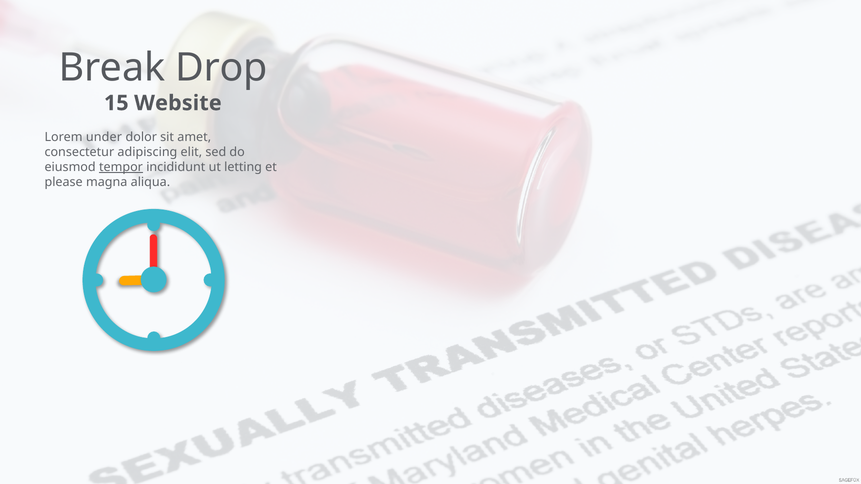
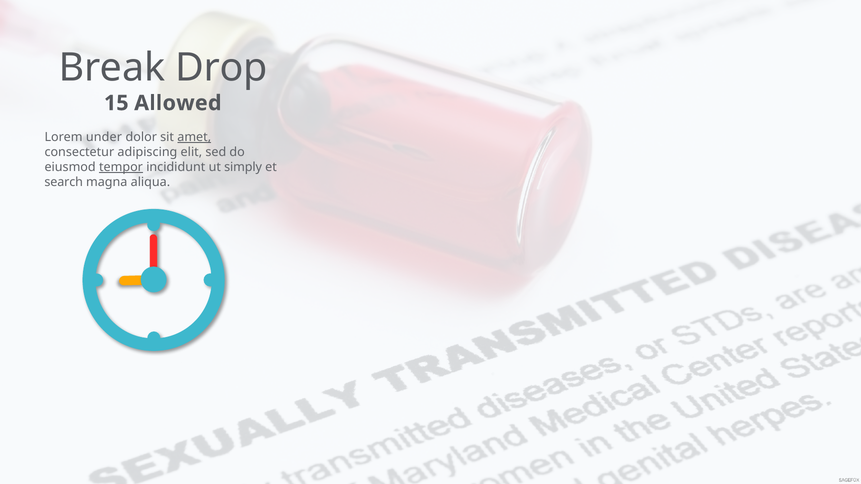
Website: Website -> Allowed (178, 103)
amet underline: none -> present (194, 137)
letting: letting -> simply (243, 167)
please: please -> search (64, 182)
